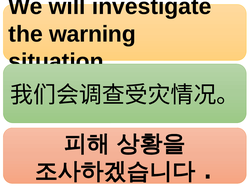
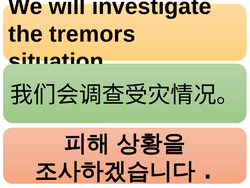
warning: warning -> tremors (92, 34)
